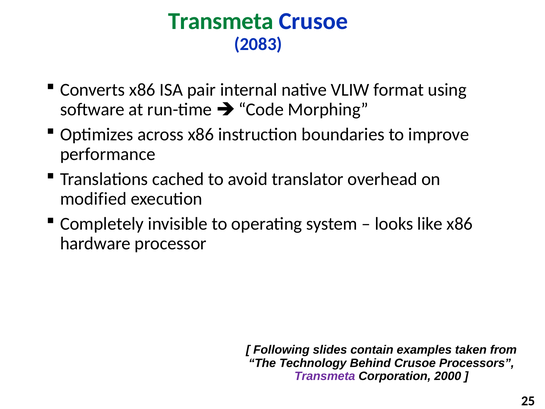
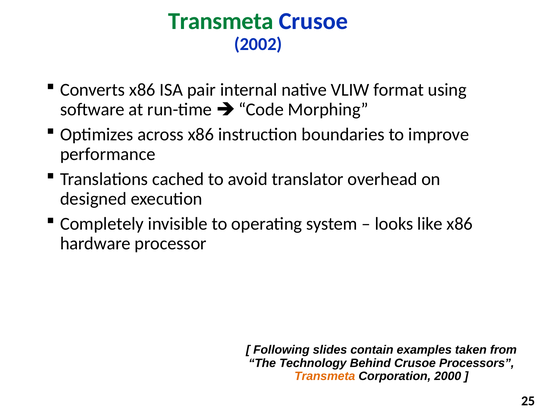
2083: 2083 -> 2002 (258, 44)
modified: modified -> designed (93, 199)
Transmeta colour: purple -> orange (325, 376)
